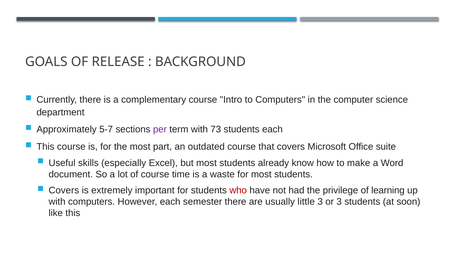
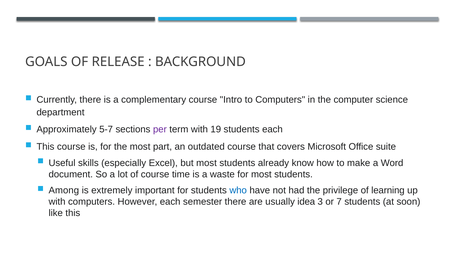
73: 73 -> 19 (216, 129)
Covers: Covers -> Among (64, 190)
who colour: red -> blue (238, 190)
little: little -> idea (306, 202)
or 3: 3 -> 7 (339, 202)
